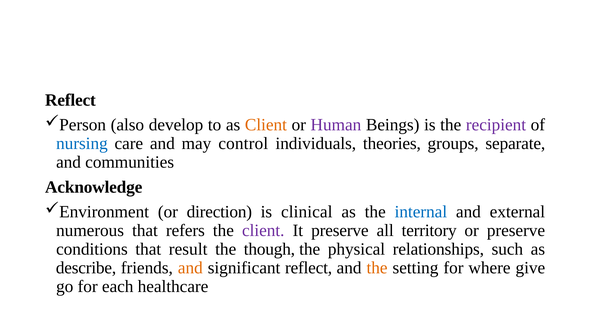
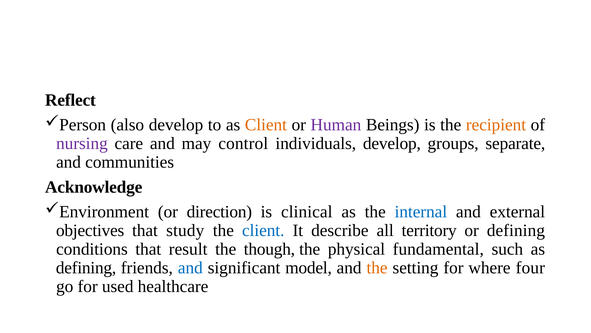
recipient colour: purple -> orange (496, 125)
nursing colour: blue -> purple (82, 143)
individuals theories: theories -> develop (392, 143)
numerous: numerous -> objectives (90, 230)
refers: refers -> study (185, 230)
client colour: purple -> blue (263, 230)
It preserve: preserve -> describe (340, 230)
or preserve: preserve -> defining (516, 230)
relationships: relationships -> fundamental (438, 249)
describe: describe -> defining (86, 267)
and colour: orange -> blue (190, 267)
significant reflect: reflect -> model (309, 267)
give: give -> four (530, 267)
each: each -> used (118, 286)
